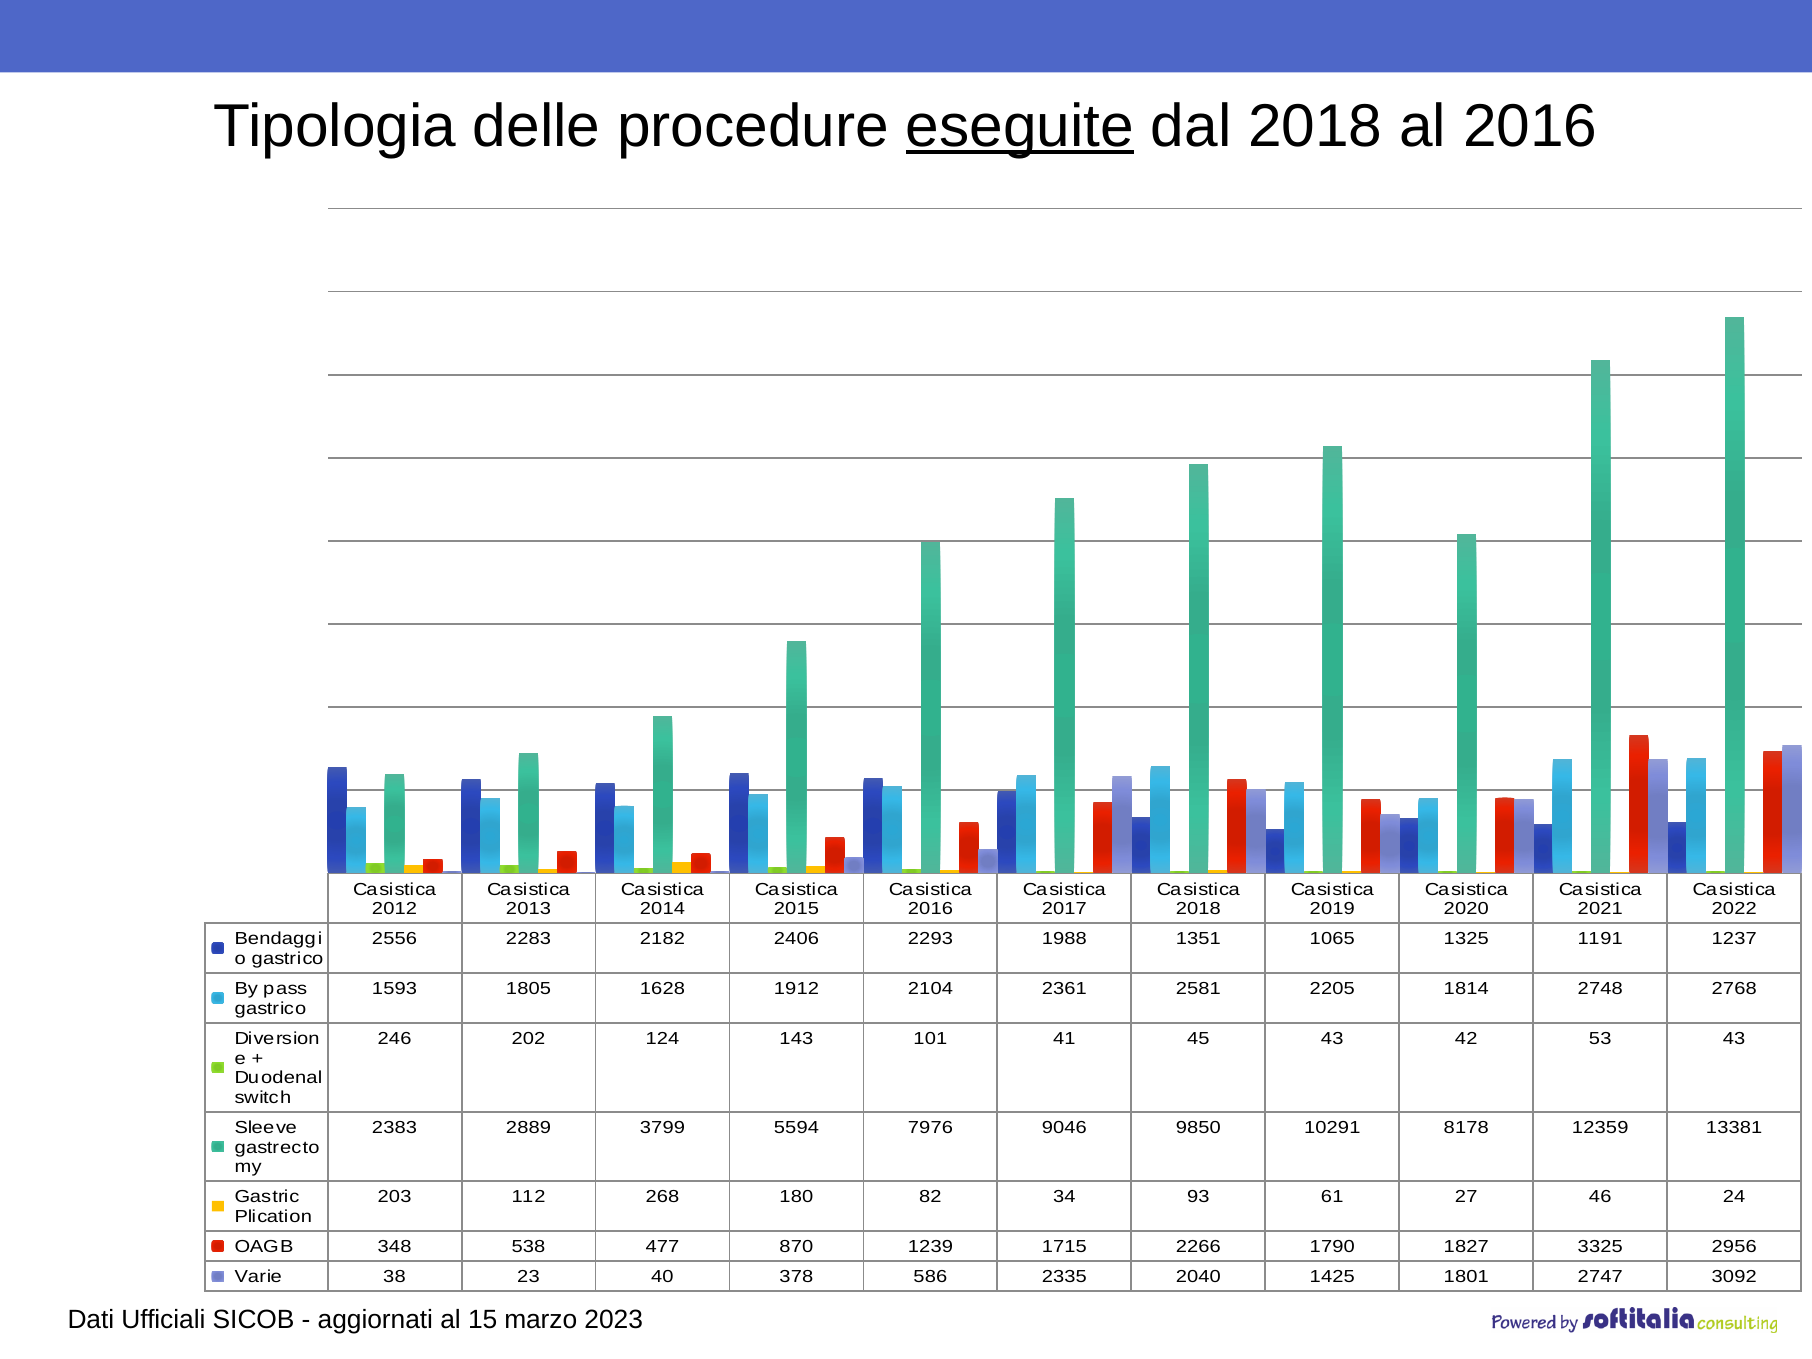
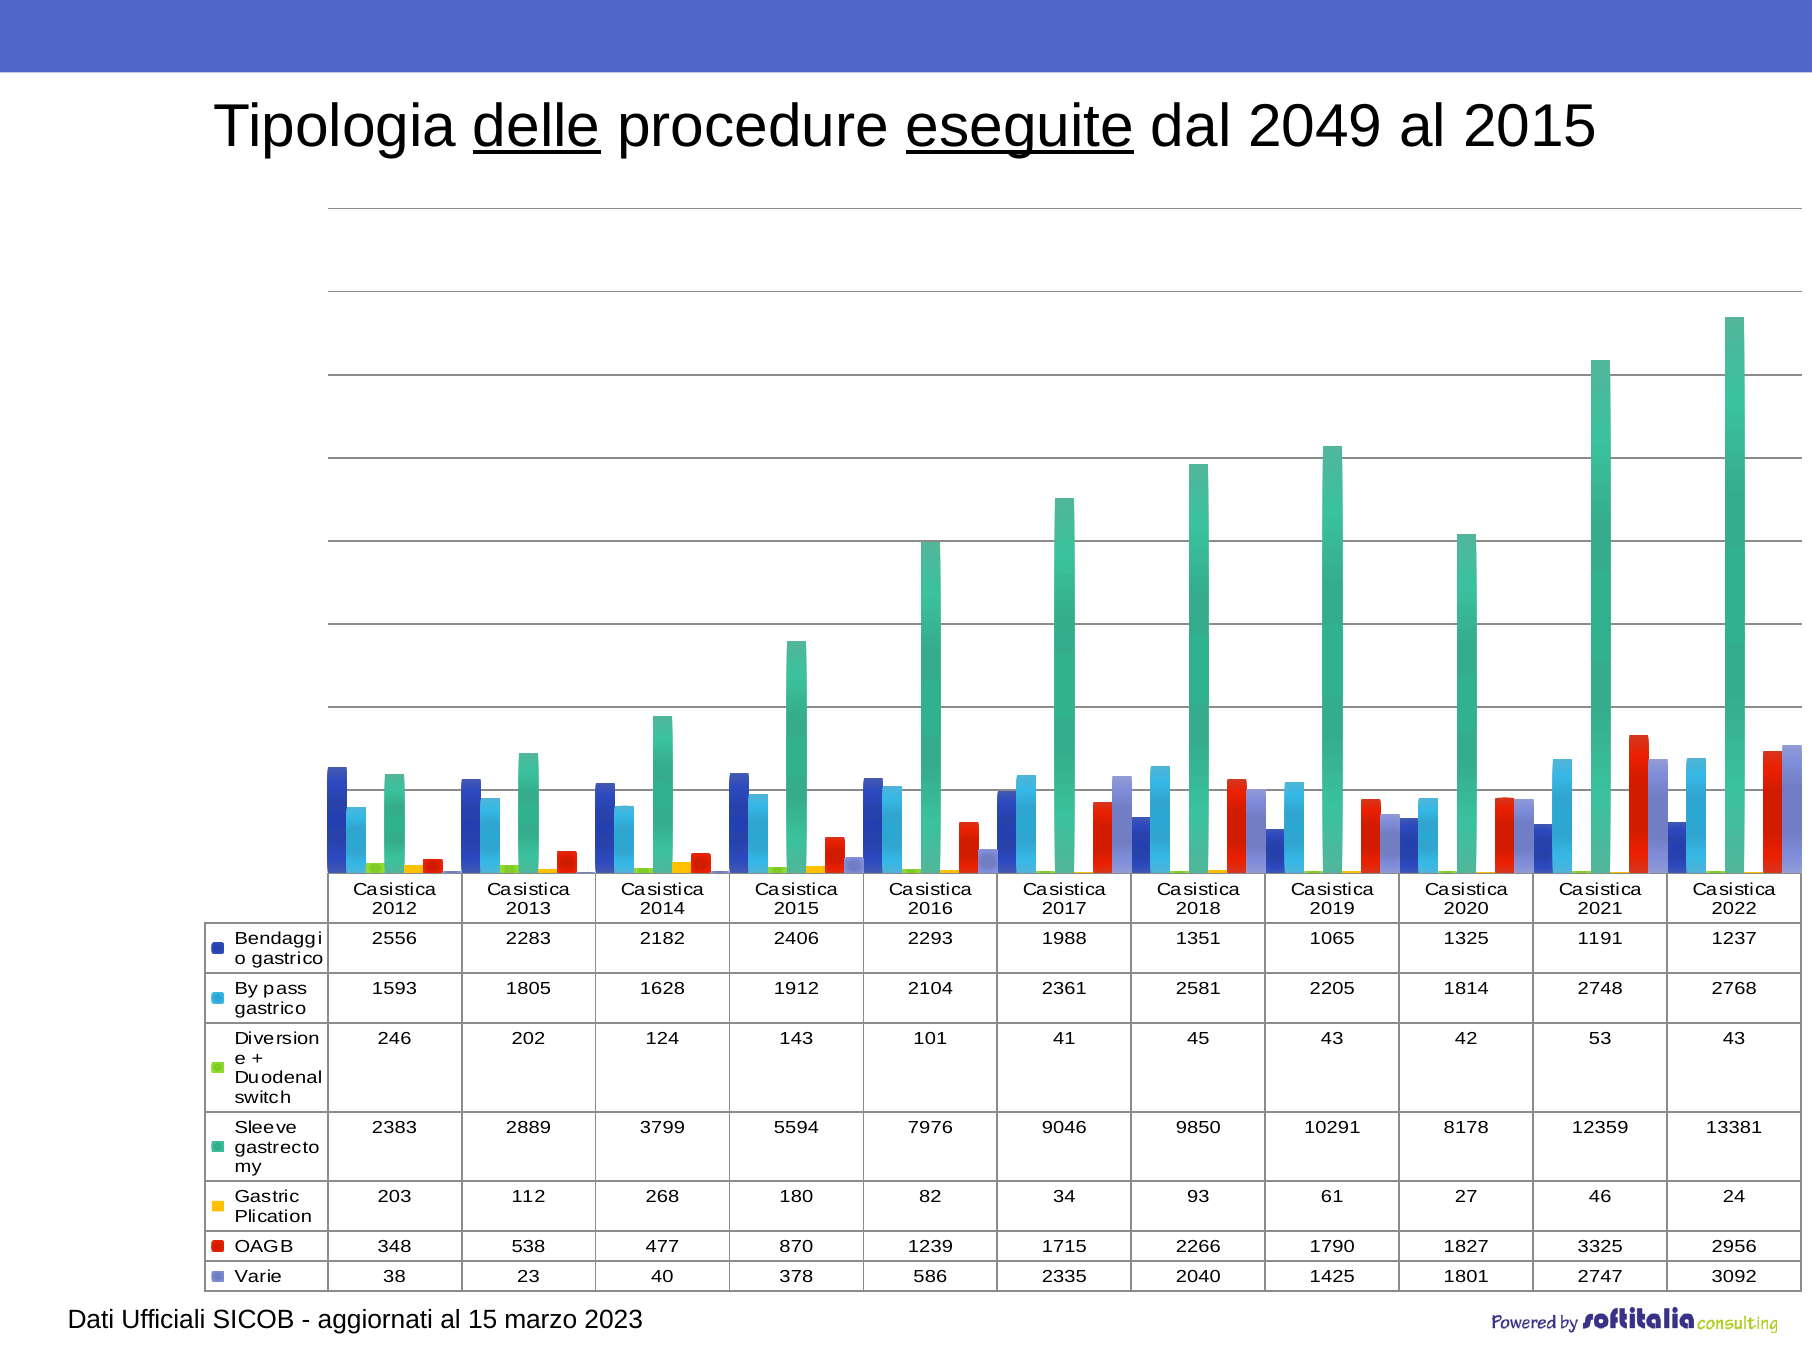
delle underline: none -> present (537, 126)
dal 2018: 2018 -> 2049 (1315, 126)
al 2016: 2016 -> 2015 (1530, 126)
